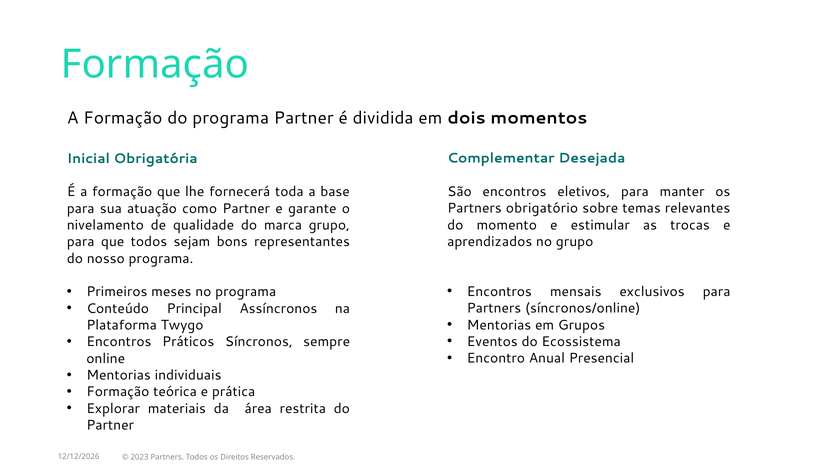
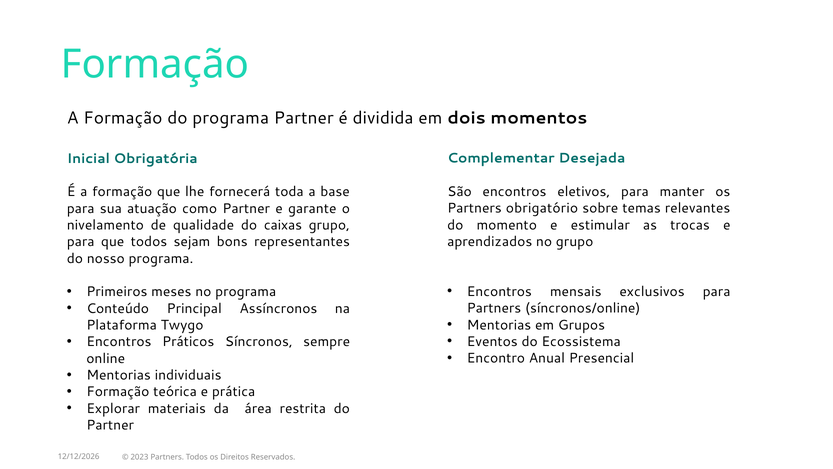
marca: marca -> caixas (283, 225)
